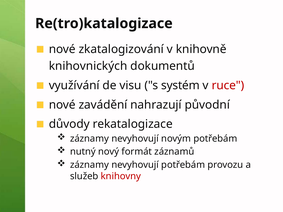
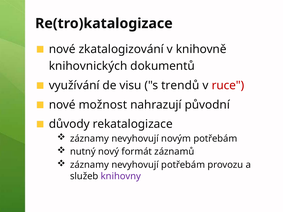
systém: systém -> trendů (180, 86)
zavádění: zavádění -> možnost (103, 105)
knihovny colour: red -> purple (121, 176)
